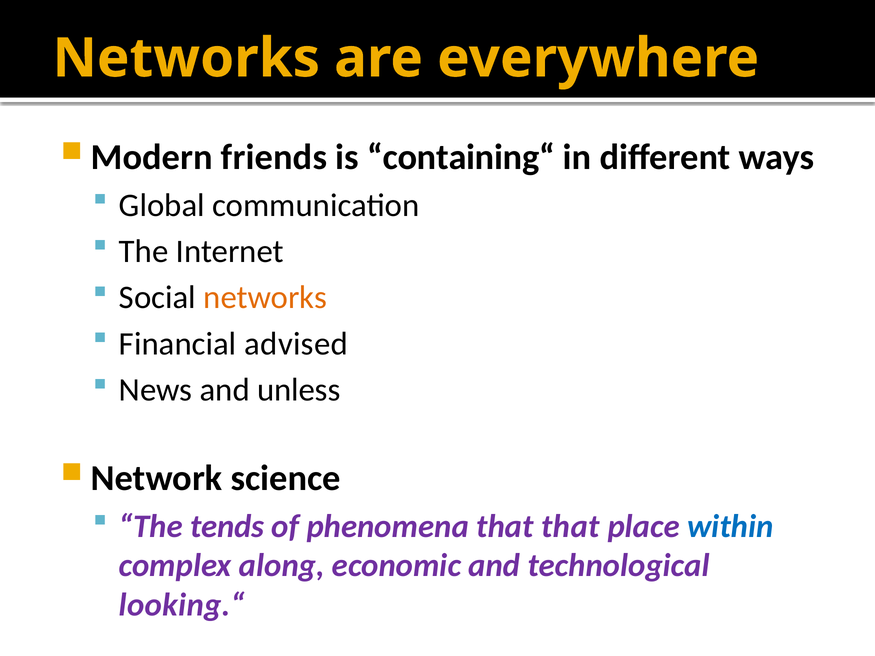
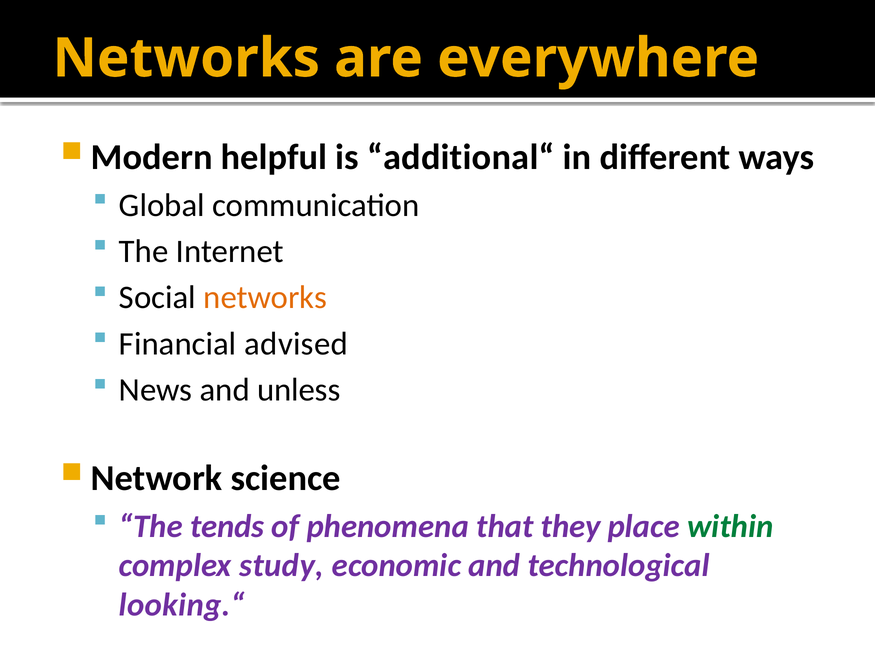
friends: friends -> helpful (274, 157)
containing“: containing“ -> additional“ (461, 157)
that that: that -> they (571, 526)
within colour: blue -> green (730, 526)
along: along -> study (282, 566)
